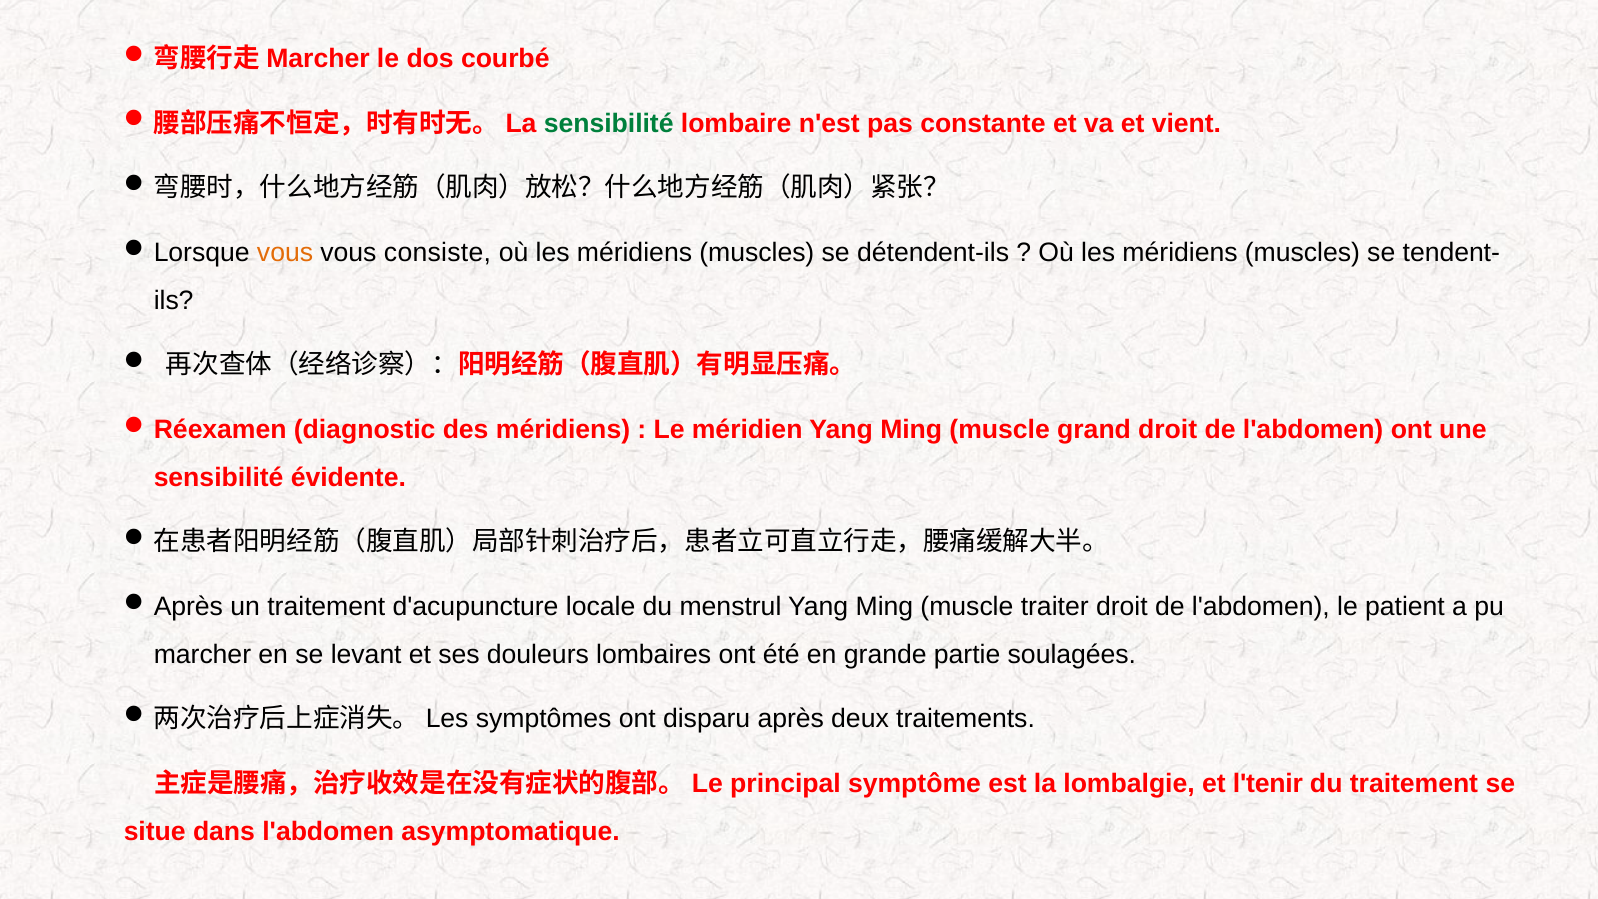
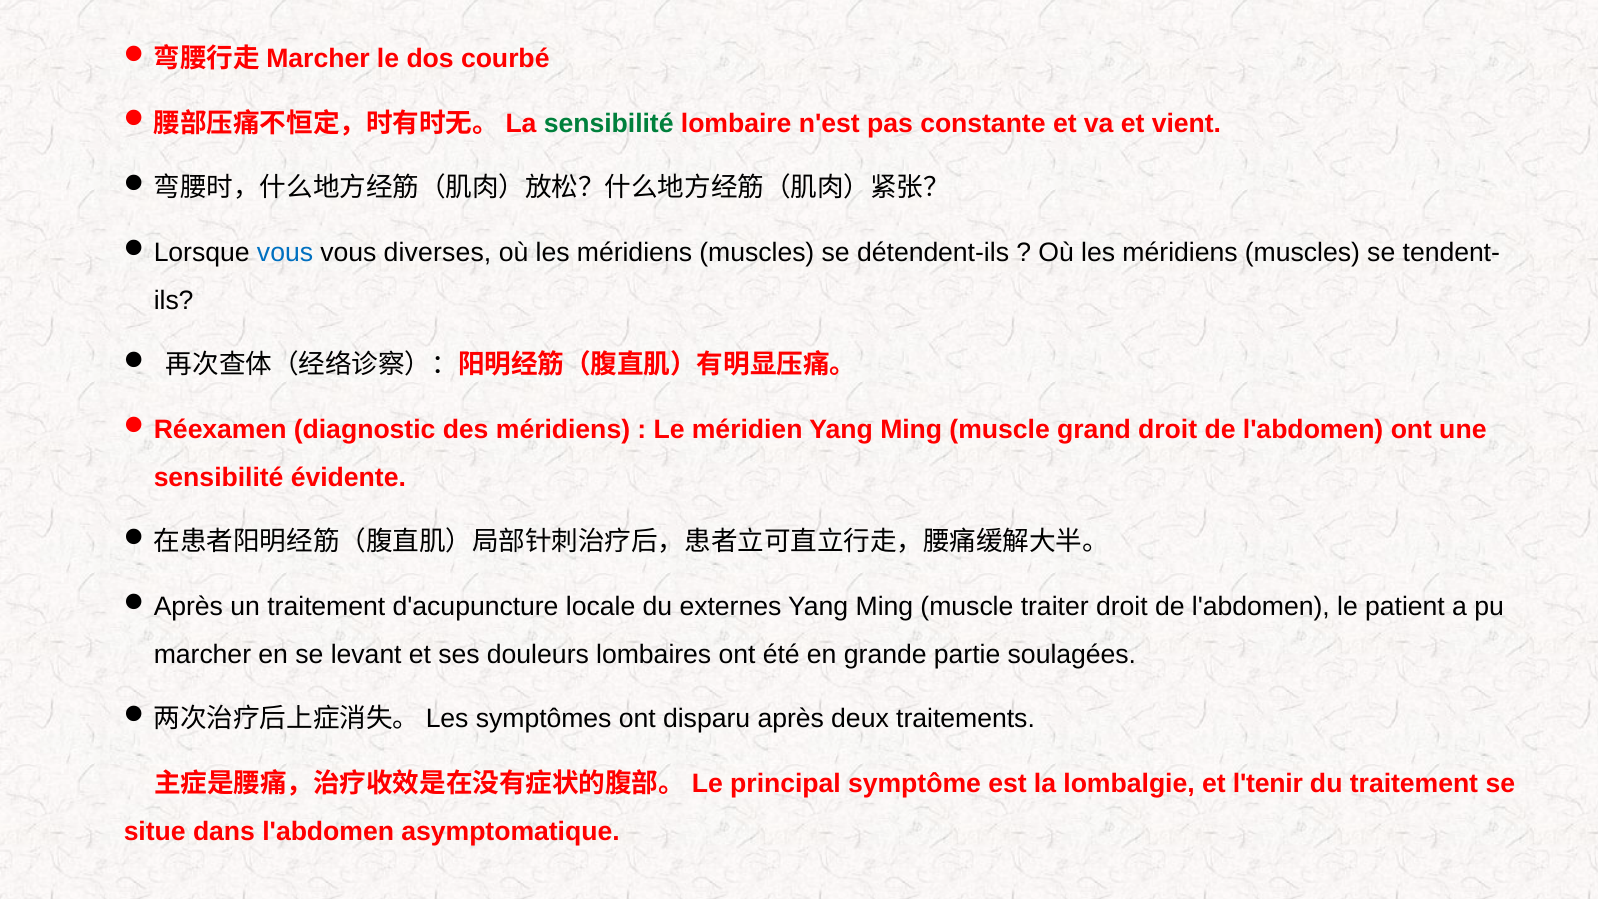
vous colour: orange -> blue (285, 253)
consiste: consiste -> diverses (438, 253)
menstrul: menstrul -> externes (730, 607)
